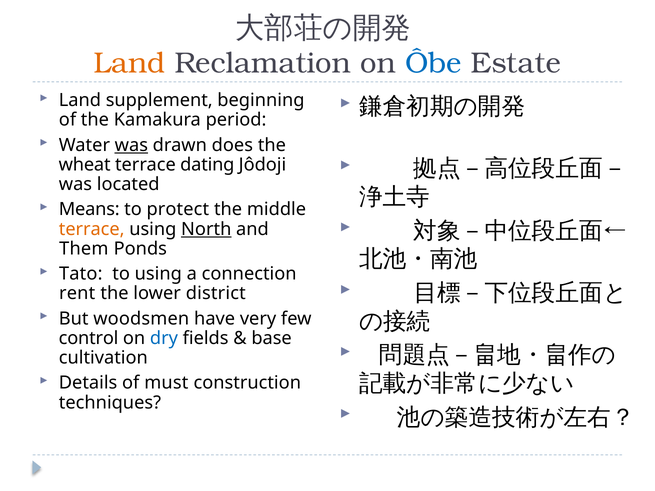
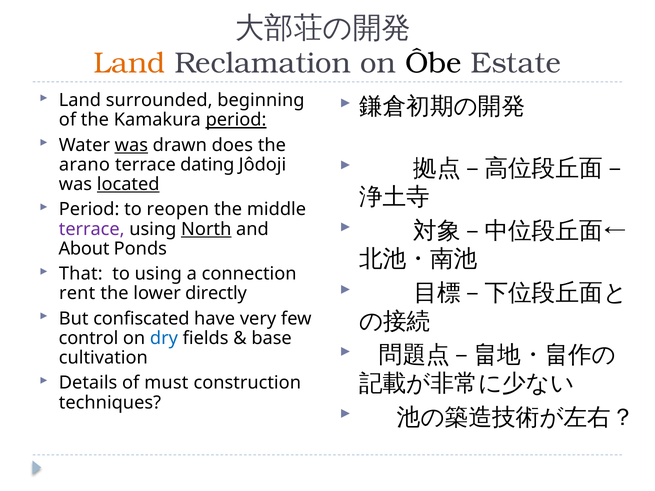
Ôbe colour: blue -> black (433, 63)
supplement: supplement -> surrounded (159, 100)
period underline: none -> present (236, 120)
wheat: wheat -> arano (84, 165)
located underline: none -> present (128, 184)
Means: Means -> Period (89, 210)
protect: protect -> reopen (178, 210)
terrace colour: orange -> purple (92, 229)
Them: Them -> About (84, 249)
Tato: Tato -> That (81, 274)
district: district -> directly (216, 294)
woodsmen: woodsmen -> confiscated (141, 319)
